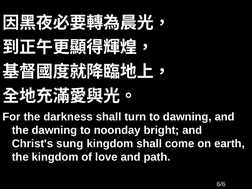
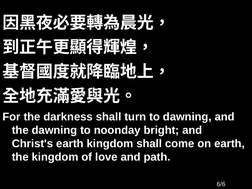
Christ's sung: sung -> earth (70, 144)
